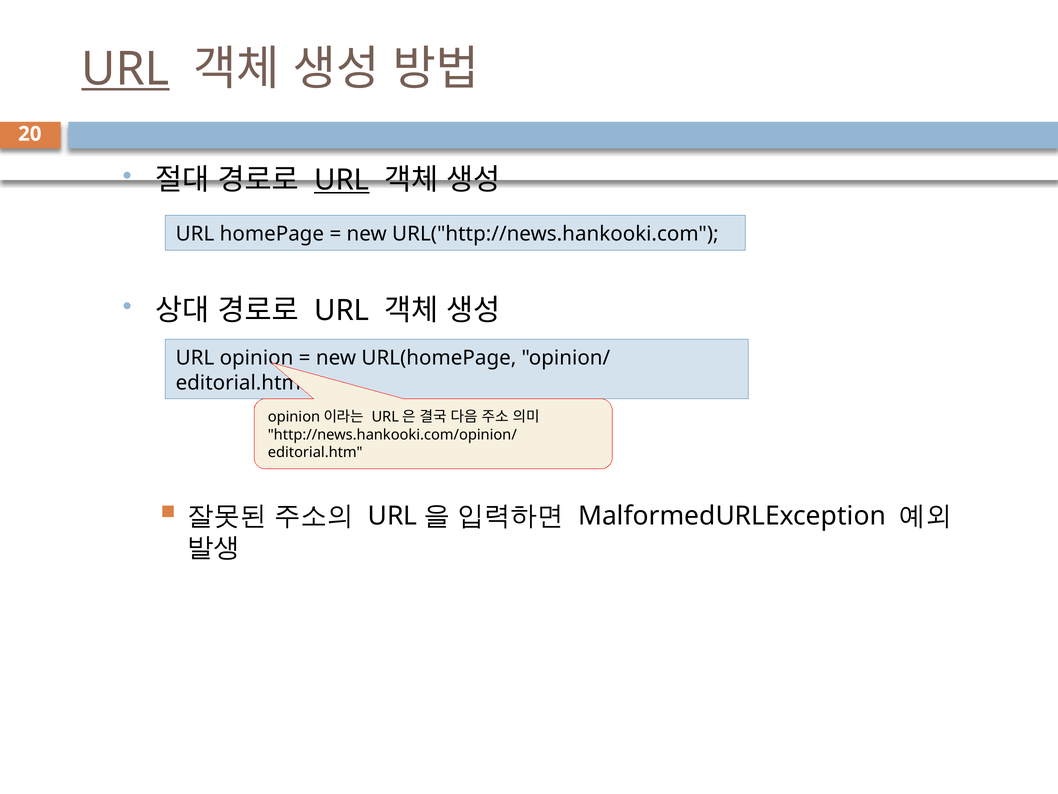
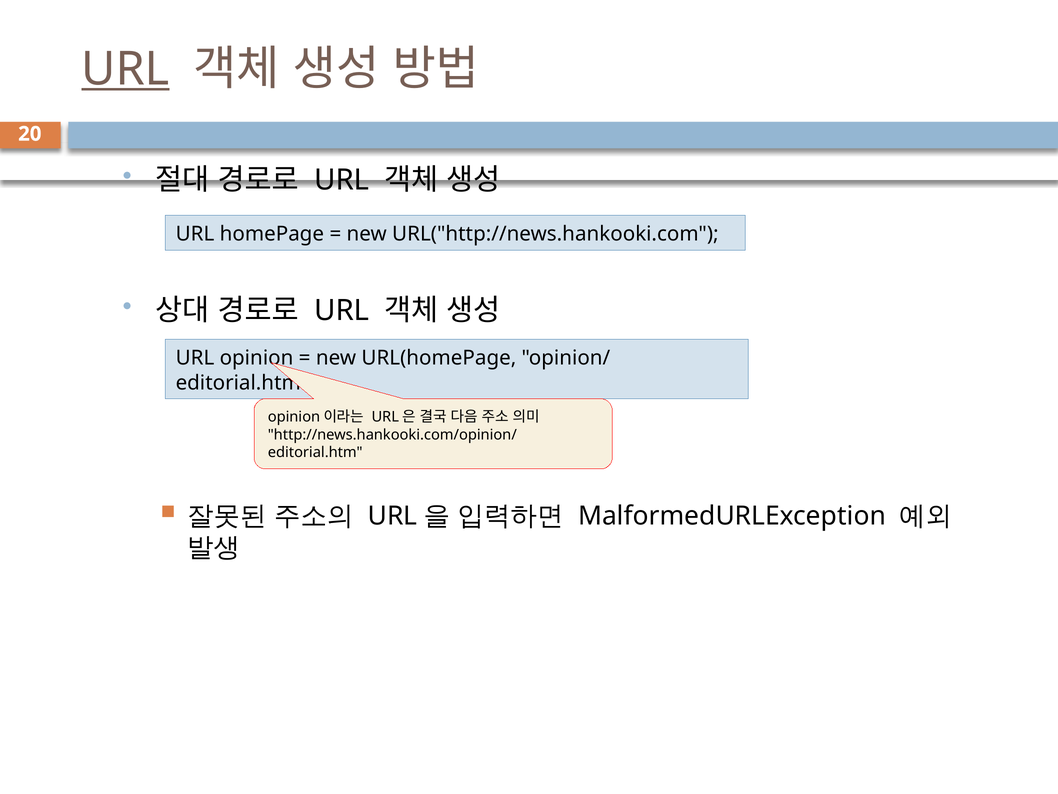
URL underline: present -> none (342, 180)
